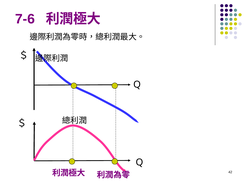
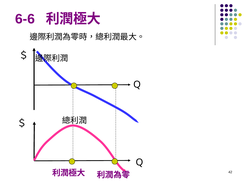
7-6: 7-6 -> 6-6 (25, 19)
